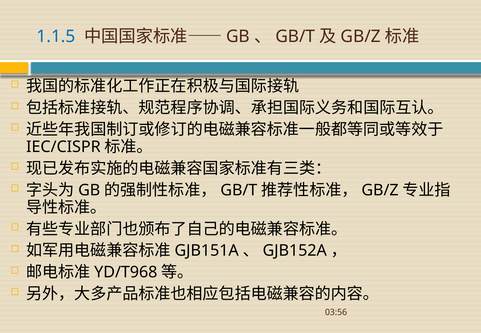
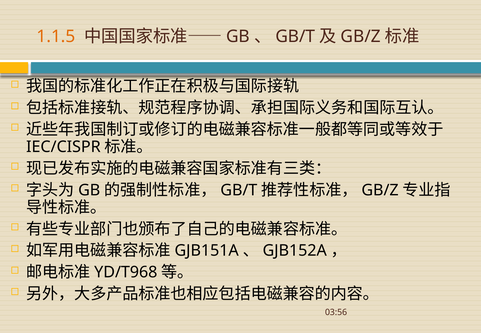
1.1.5 colour: blue -> orange (56, 36)
